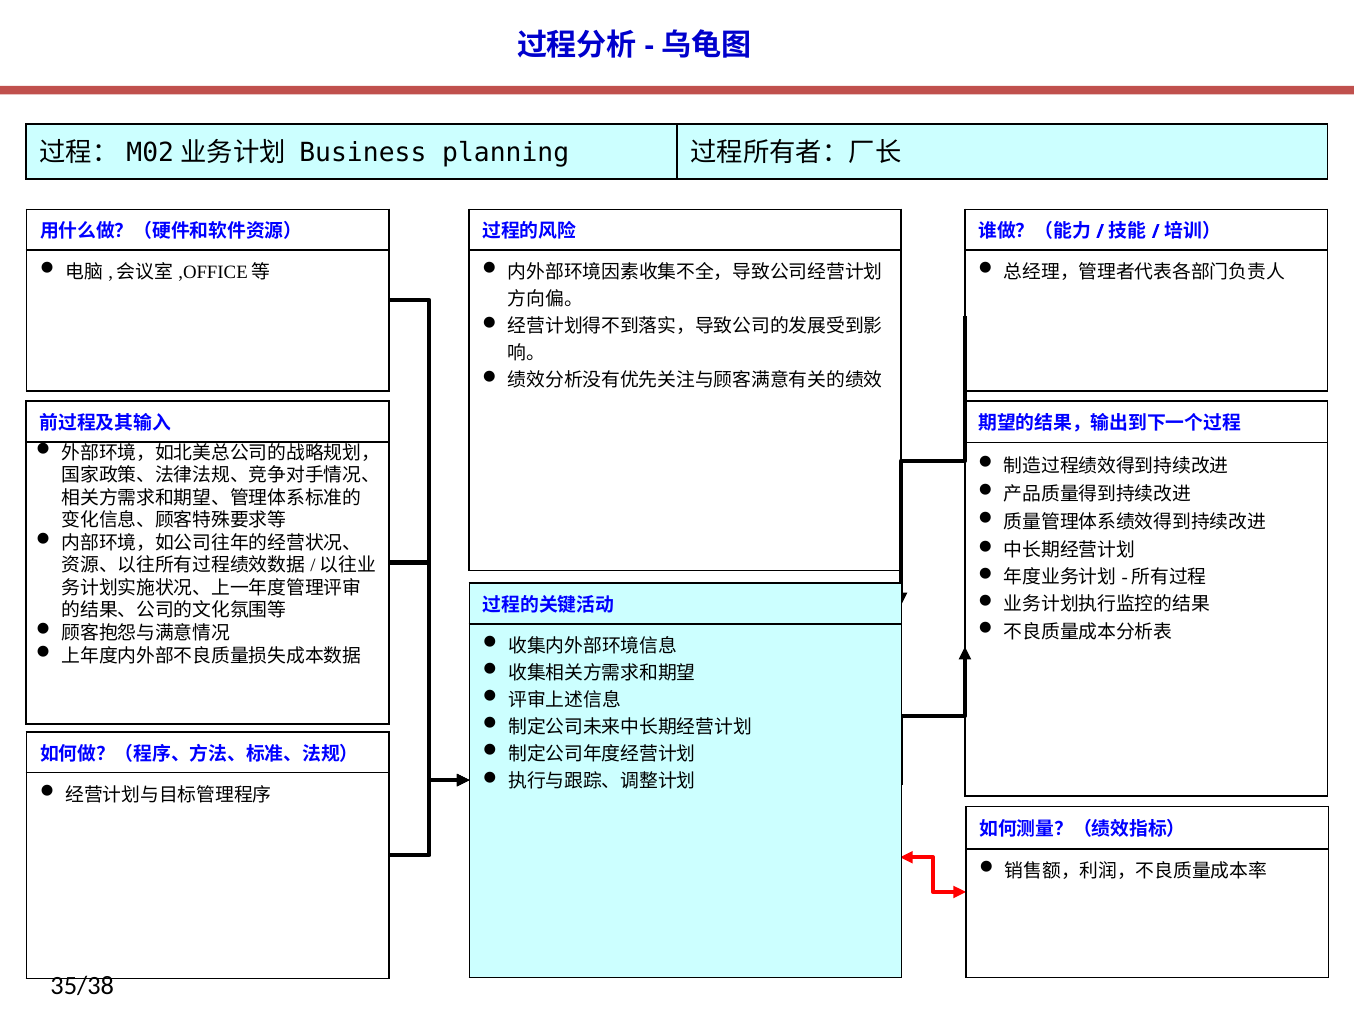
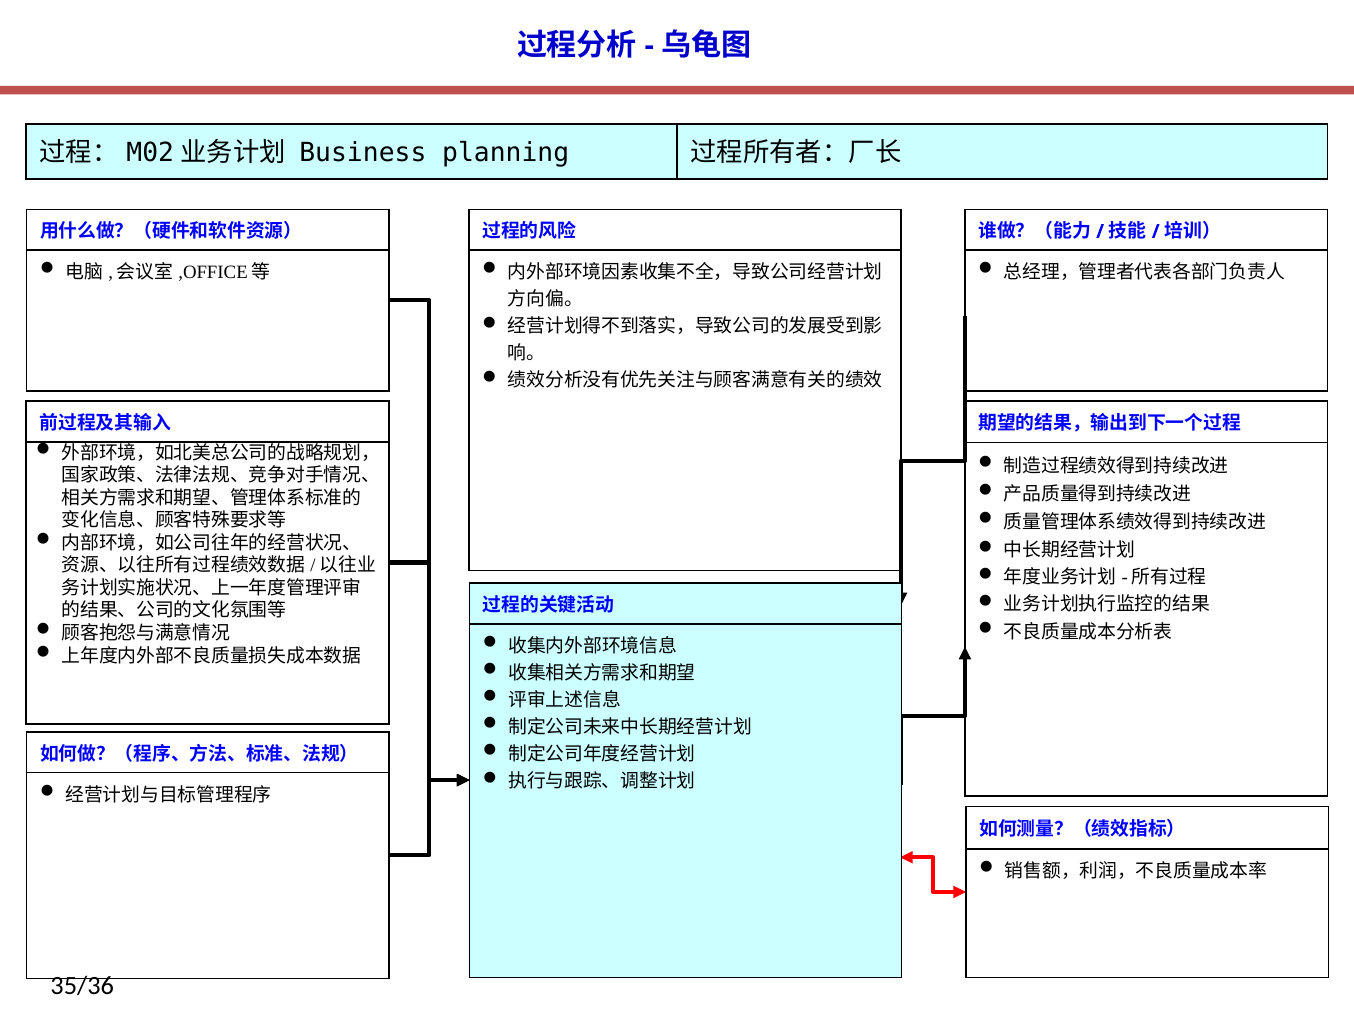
35/38: 35/38 -> 35/36 (82, 986)
